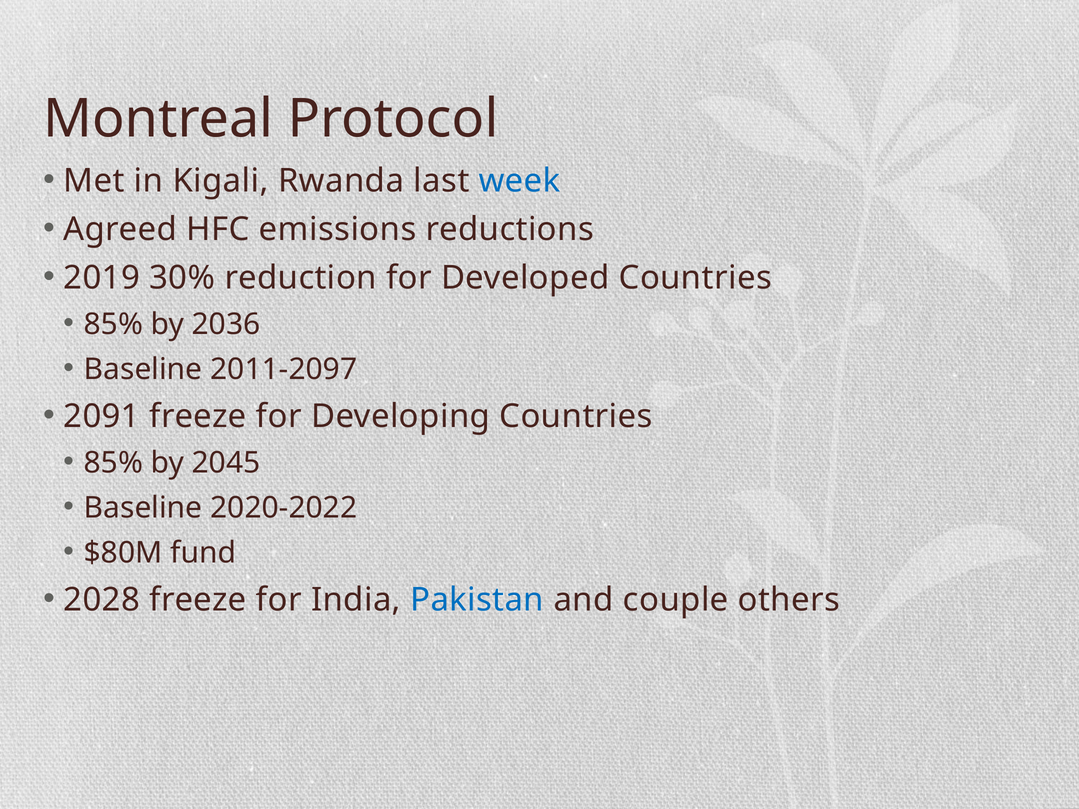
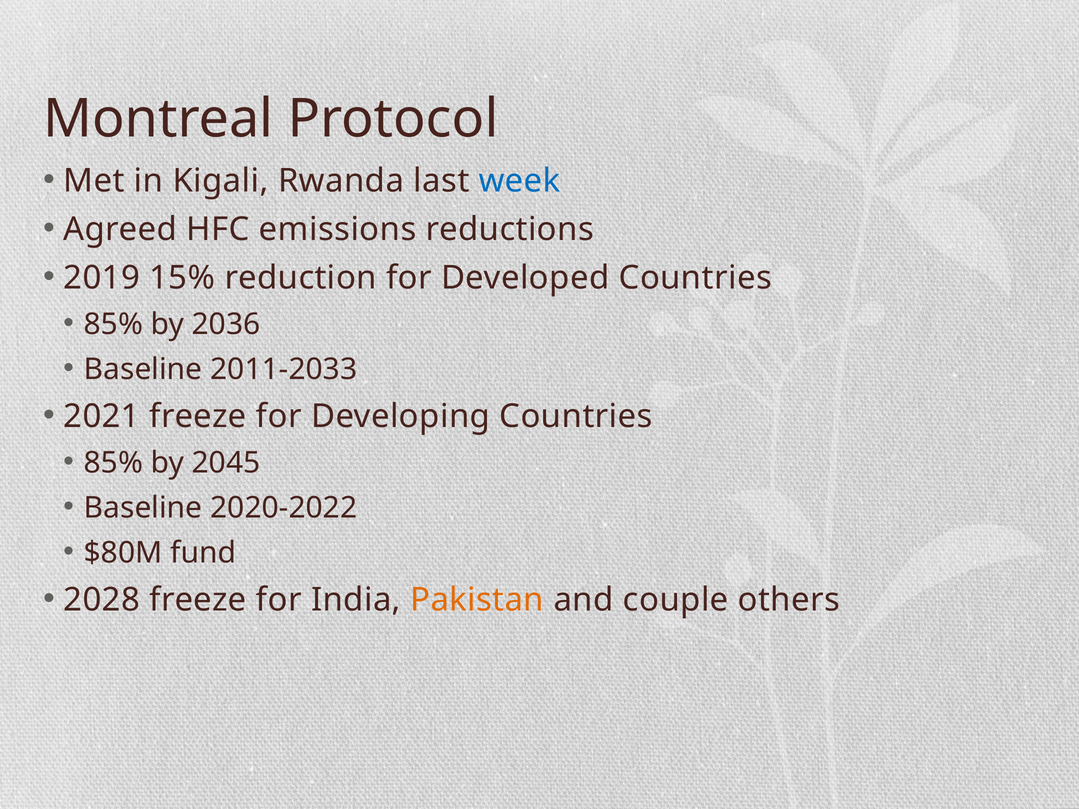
30%: 30% -> 15% (182, 278)
2011-2097: 2011-2097 -> 2011-2033 (284, 369)
2091: 2091 -> 2021 (102, 416)
Pakistan colour: blue -> orange (477, 600)
